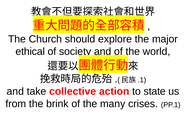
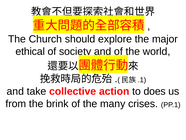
state: state -> does (155, 91)
